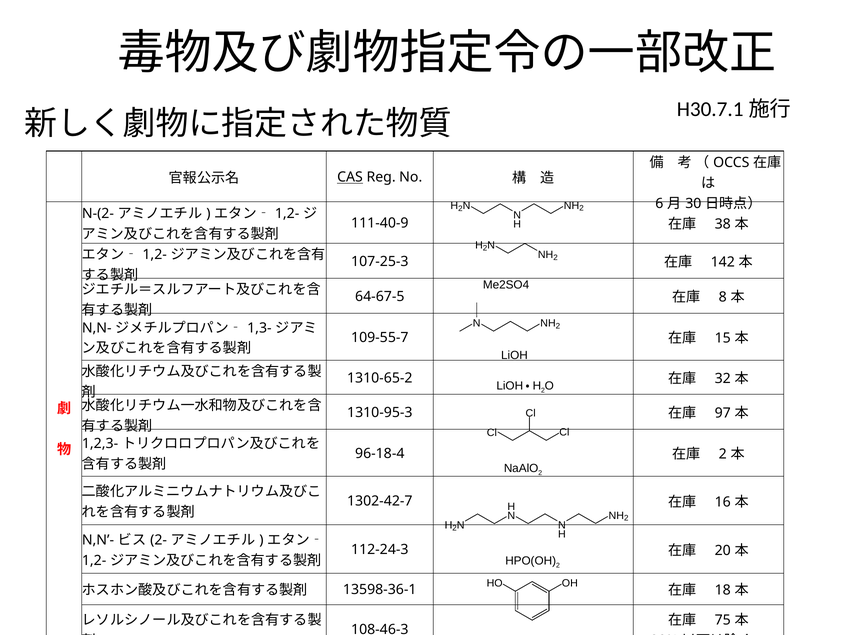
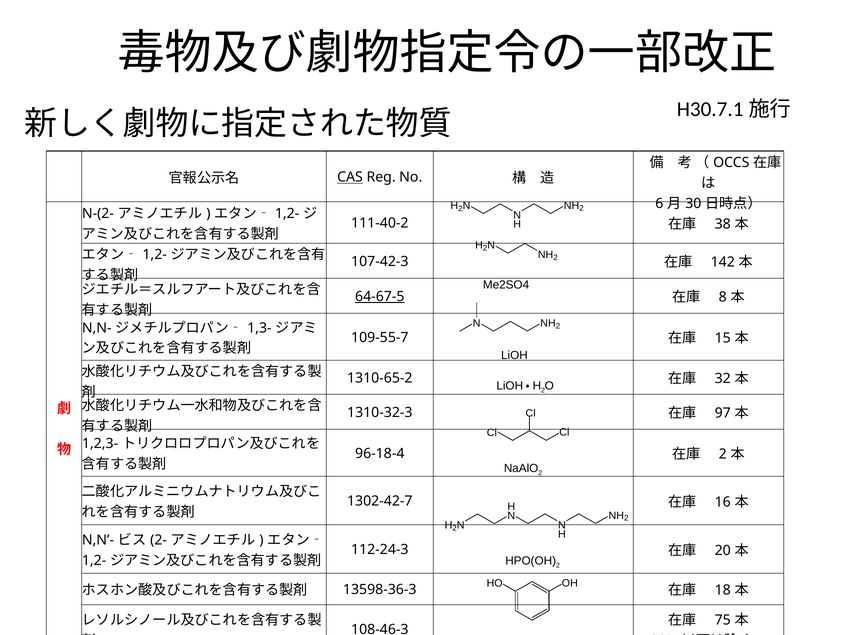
111-40-9: 111-40-9 -> 111-40-2 (380, 223)
107-25-3: 107-25-3 -> 107-42-3 (380, 262)
64-67-5 underline: none -> present (380, 297)
1310-95-3: 1310-95-3 -> 1310-32-3 (380, 413)
13598-36-1: 13598-36-1 -> 13598-36-3 (380, 590)
